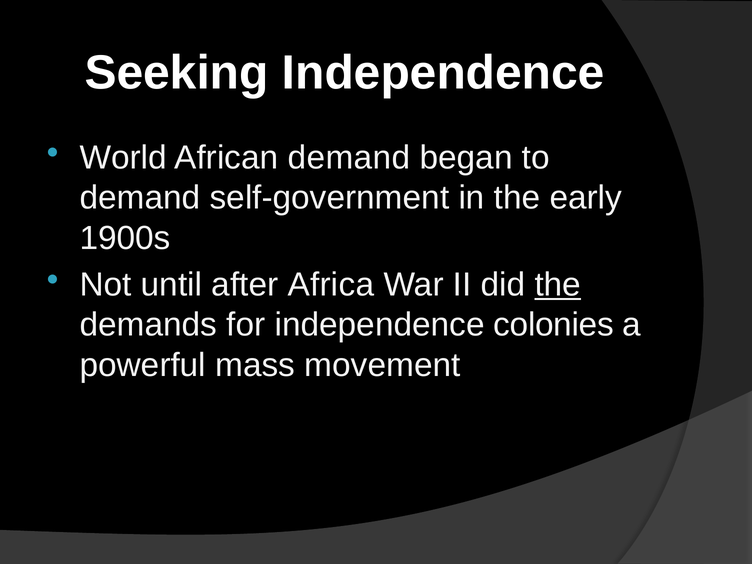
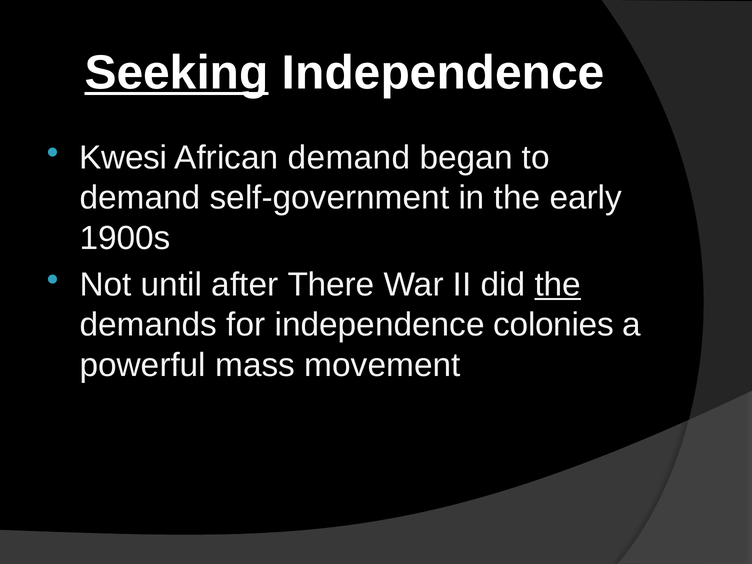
Seeking underline: none -> present (177, 73)
World: World -> Kwesi (123, 158)
Africa: Africa -> There (331, 285)
